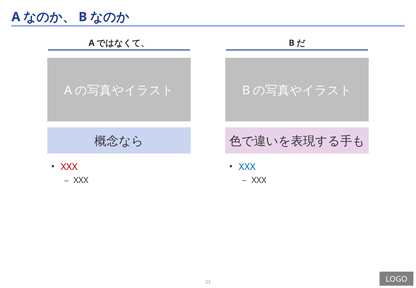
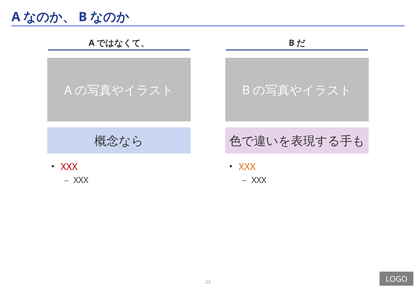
XXX colour: blue -> orange (247, 167)
